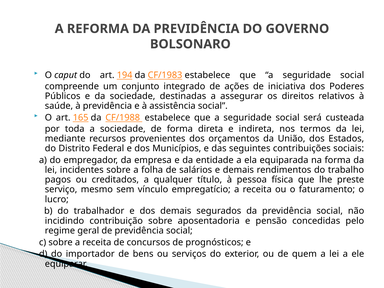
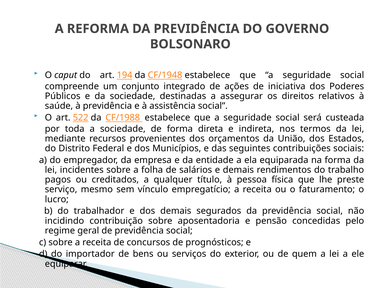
CF/1983: CF/1983 -> CF/1948 (165, 75)
165: 165 -> 522 (81, 118)
